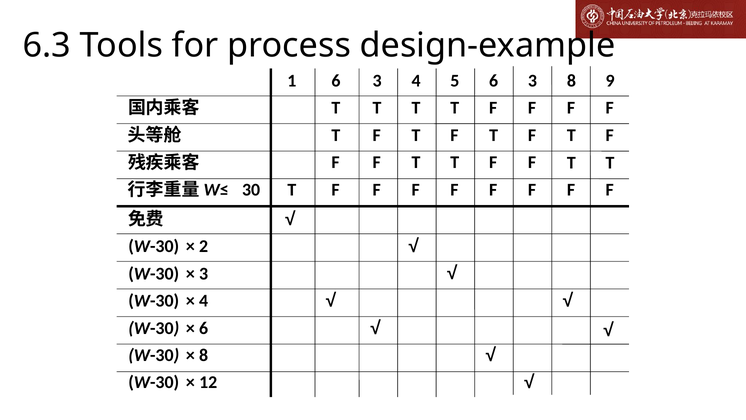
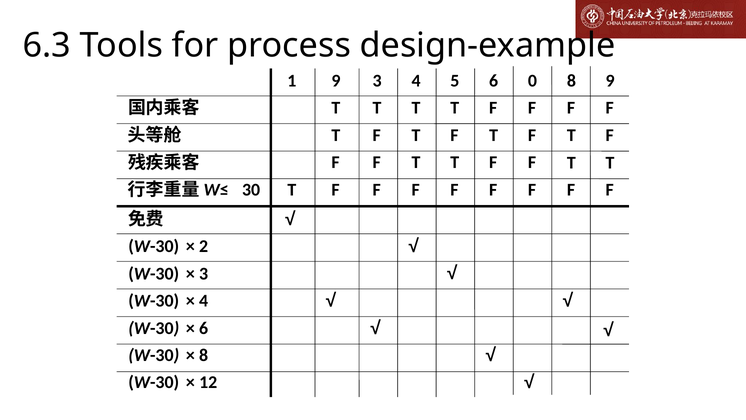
1 6: 6 -> 9 (336, 81)
5 6 3: 3 -> 0 (532, 81)
